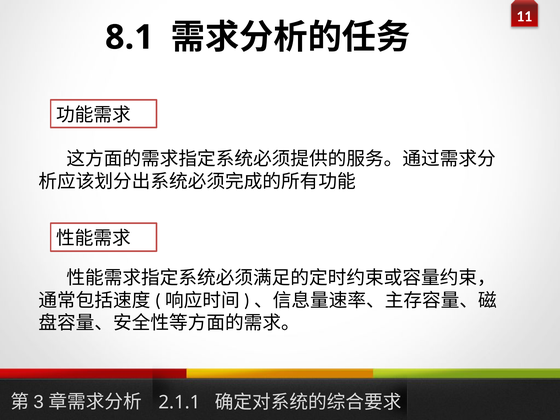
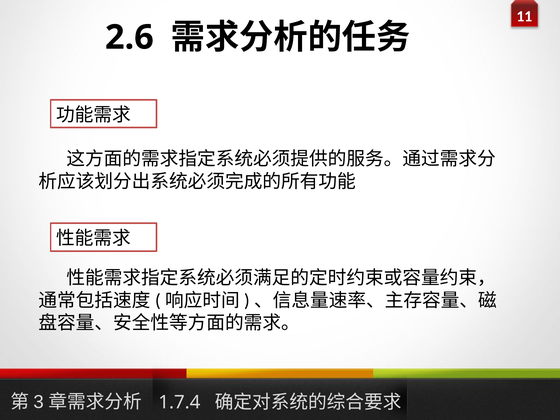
8.1: 8.1 -> 2.6 (129, 37)
2.1.1: 2.1.1 -> 1.7.4 (180, 402)
